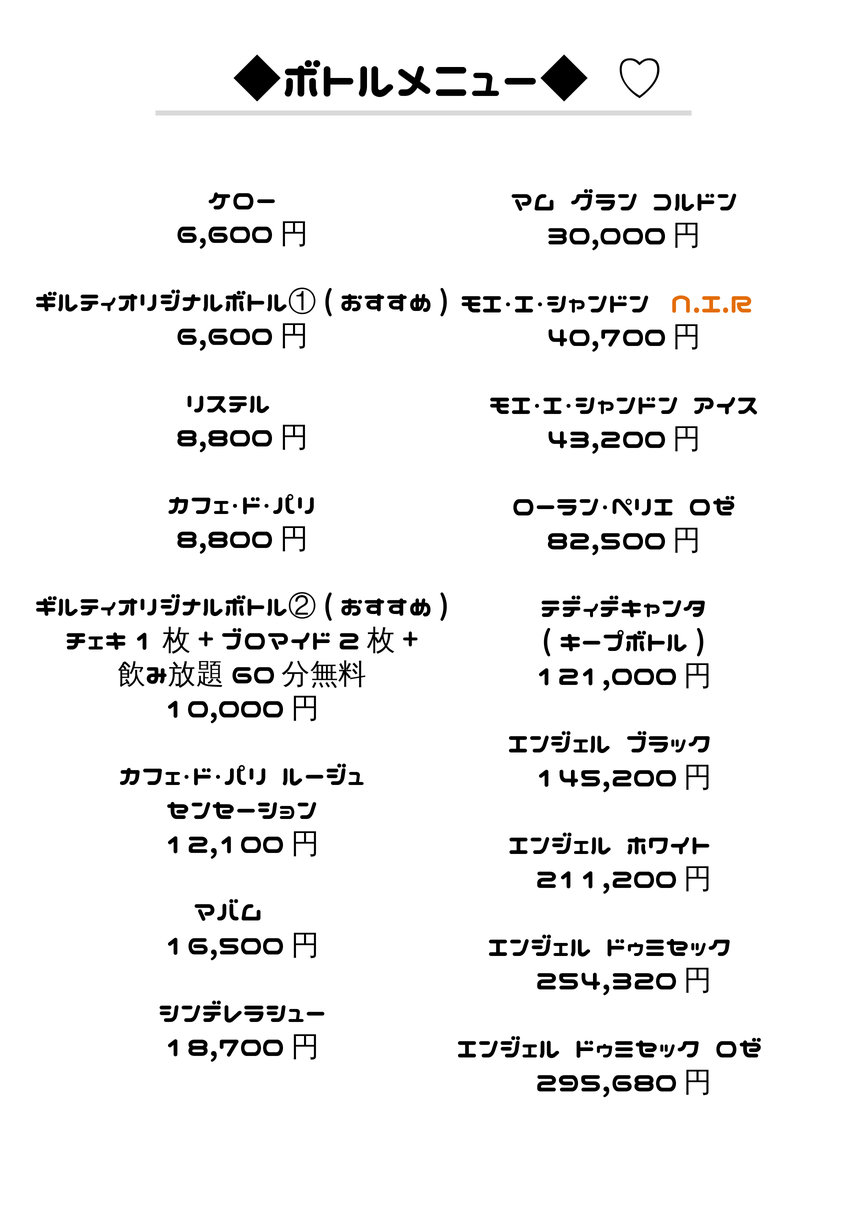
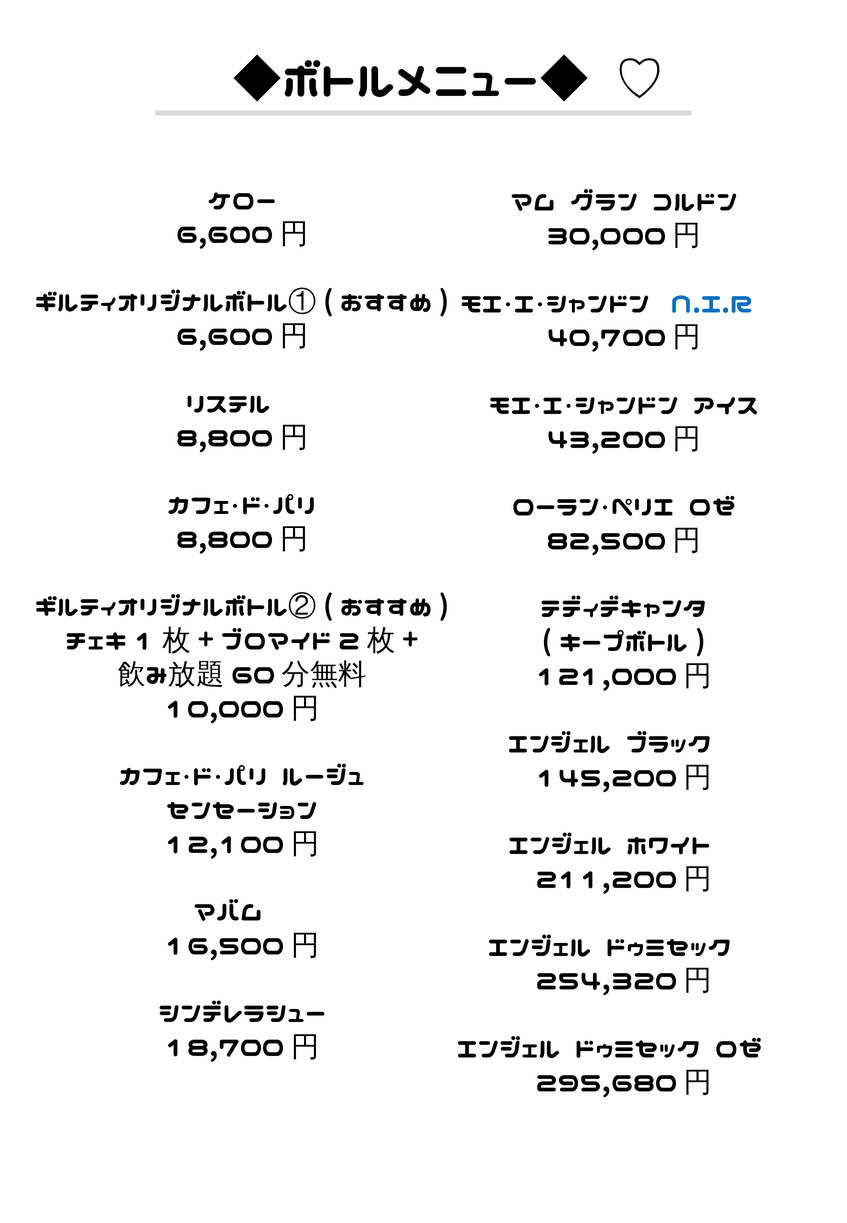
N.I.R colour: orange -> blue (712, 303)
